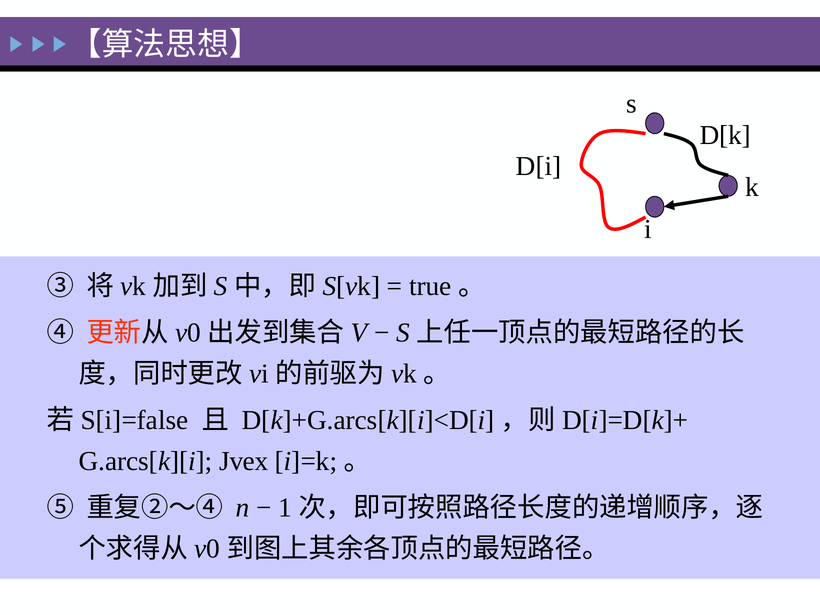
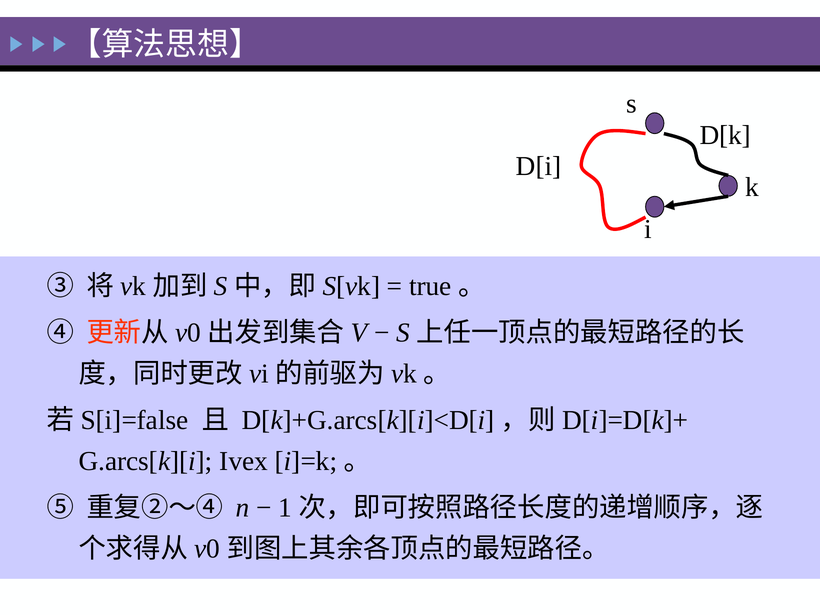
Jvex: Jvex -> Ivex (244, 461)
